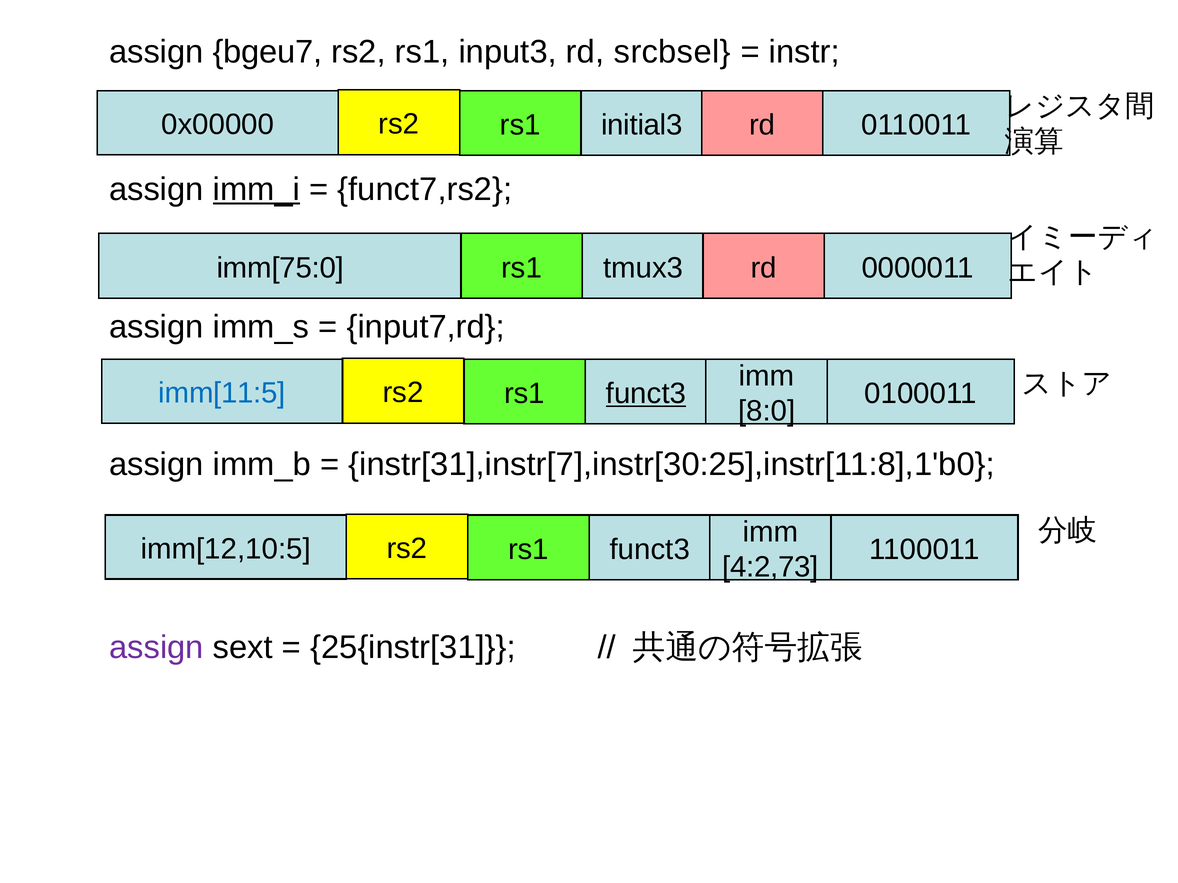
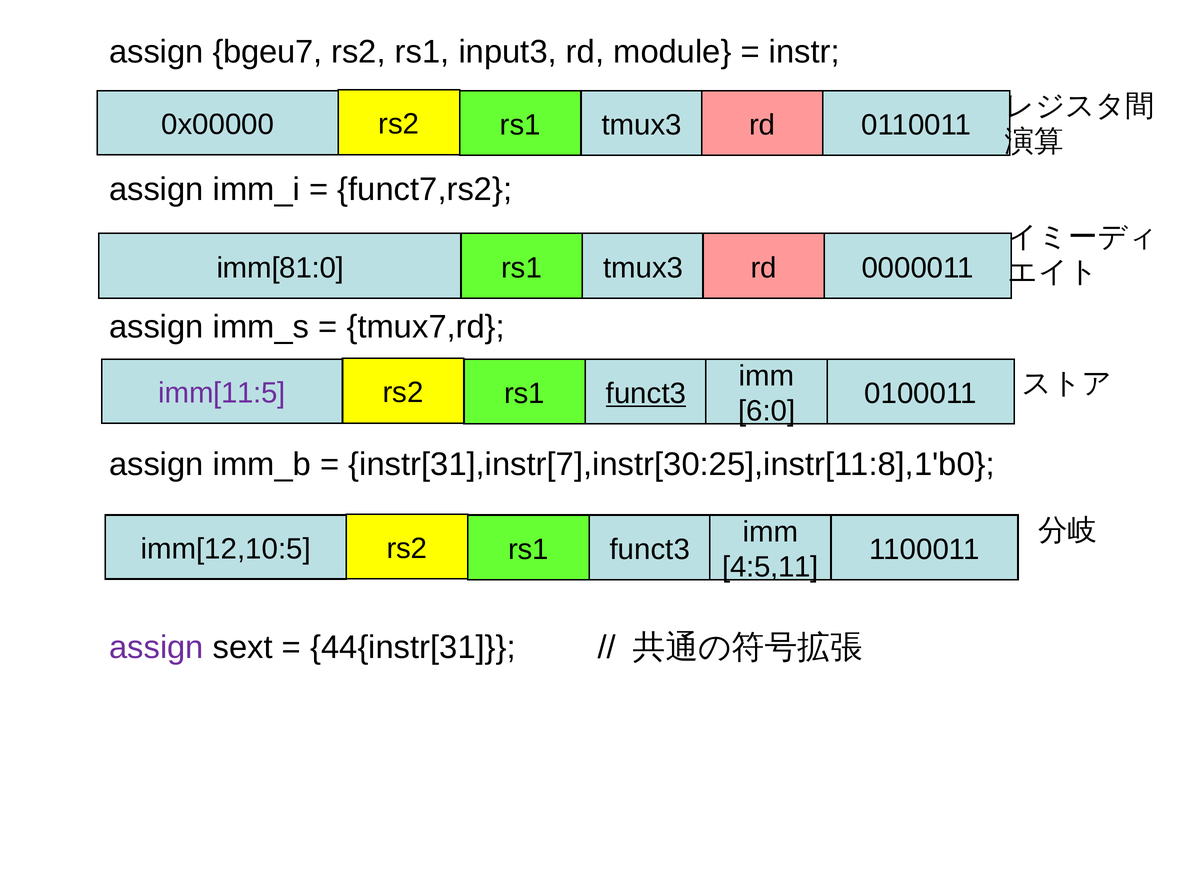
srcbsel: srcbsel -> module (672, 52)
0x00000 rs1 initial3: initial3 -> tmux3 (642, 125)
imm_i underline: present -> none (257, 190)
imm[75:0: imm[75:0 -> imm[81:0 (280, 268)
input7,rd: input7,rd -> tmux7,rd (426, 327)
imm[11:5 colour: blue -> purple (222, 393)
8:0: 8:0 -> 6:0 (767, 411)
4:2,73: 4:2,73 -> 4:5,11 (770, 567)
25{instr[31: 25{instr[31 -> 44{instr[31 (413, 648)
